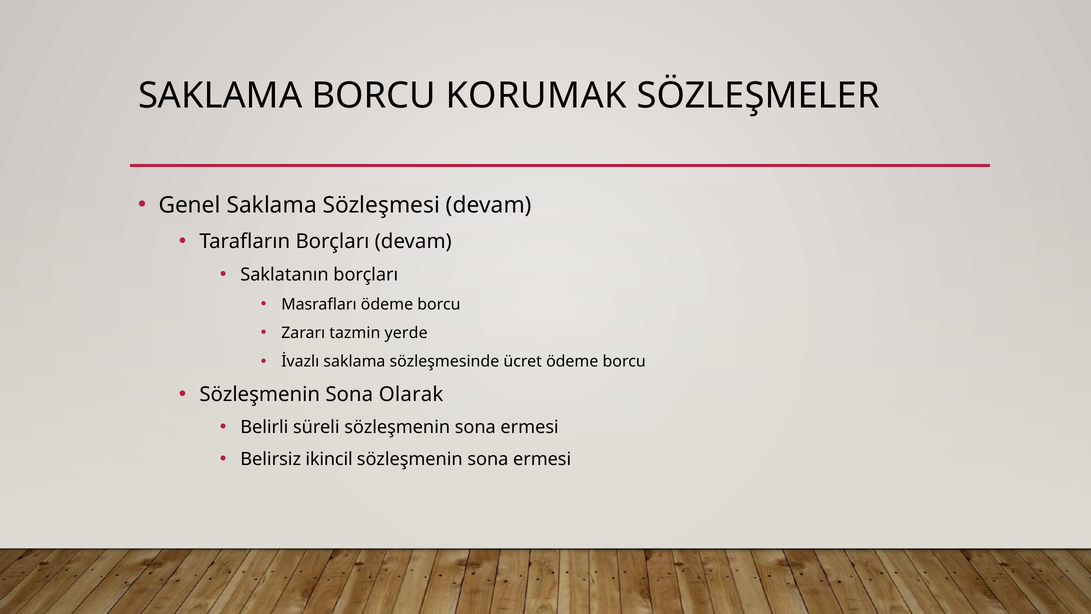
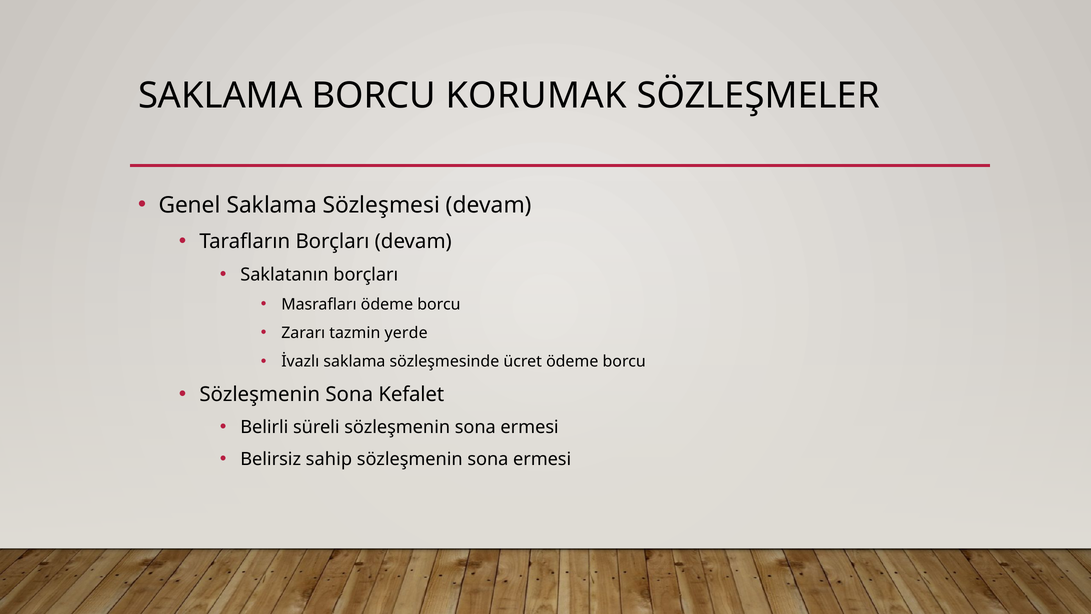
Olarak: Olarak -> Kefalet (411, 394)
ikincil: ikincil -> sahip (329, 459)
